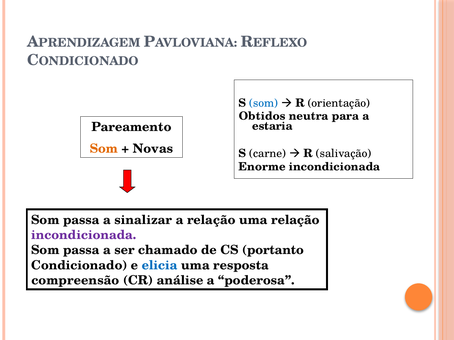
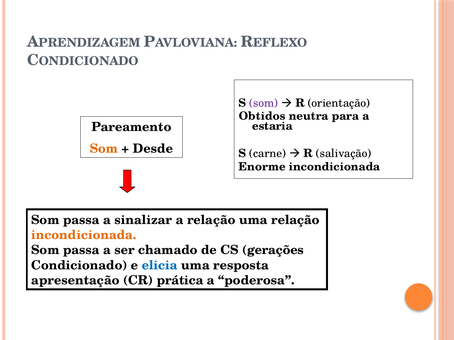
som colour: blue -> purple (264, 103)
Novas: Novas -> Desde (153, 149)
incondicionada colour: purple -> orange (84, 235)
portanto: portanto -> gerações (273, 251)
compreensão: compreensão -> apresentação (75, 281)
análise: análise -> prática (180, 281)
